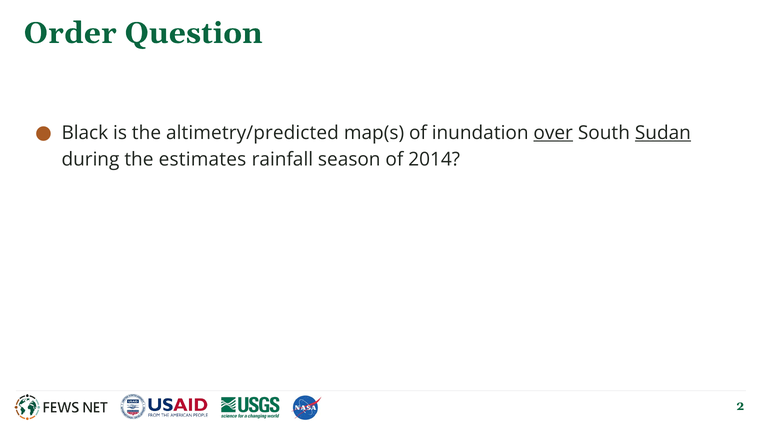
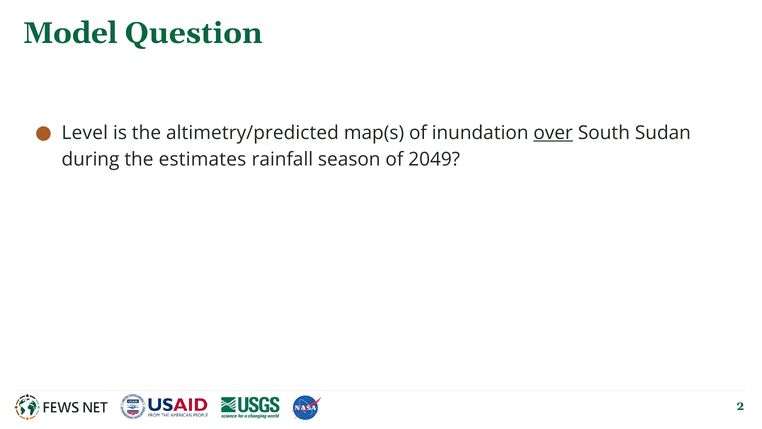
Order: Order -> Model (70, 33)
Black: Black -> Level (85, 133)
Sudan underline: present -> none (663, 133)
2014: 2014 -> 2049 (434, 159)
